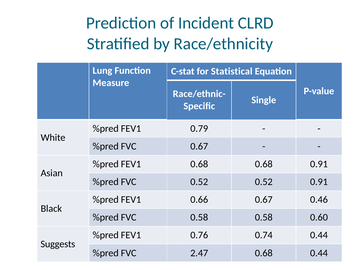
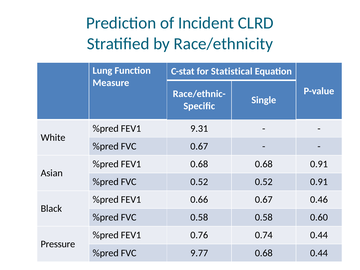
0.79: 0.79 -> 9.31 (199, 129)
Suggests: Suggests -> Pressure (58, 244)
2.47: 2.47 -> 9.77 (199, 253)
